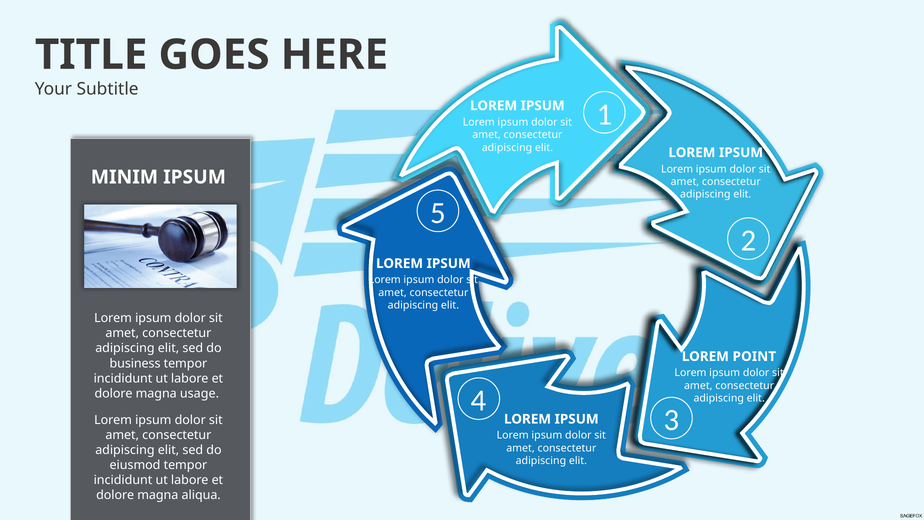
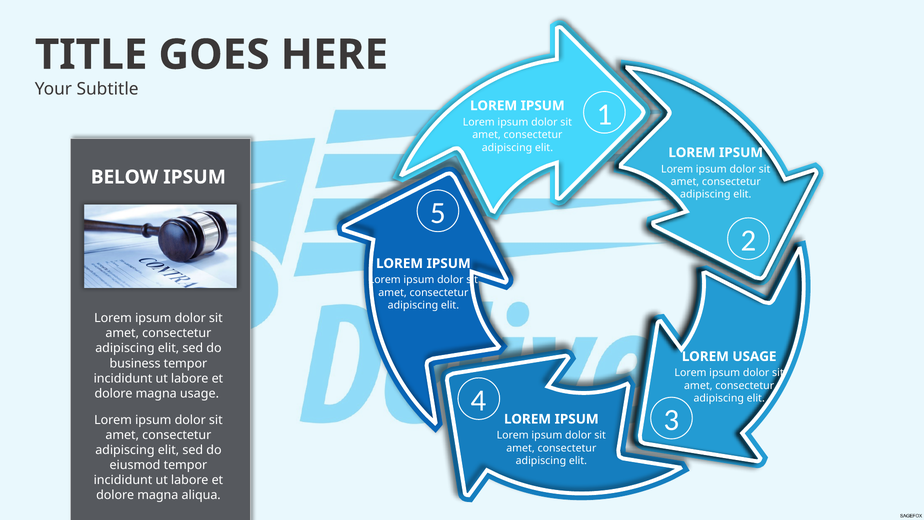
MINIM: MINIM -> BELOW (125, 177)
LOREM POINT: POINT -> USAGE (754, 356)
